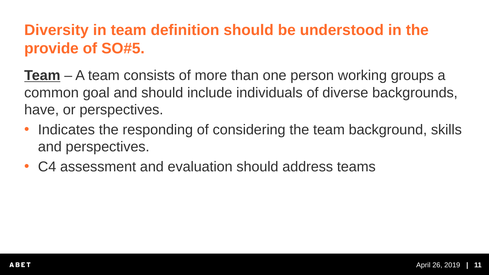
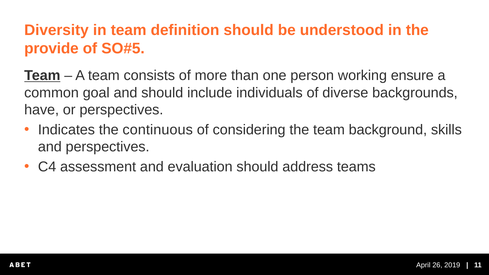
groups: groups -> ensure (412, 76)
responding: responding -> continuous (158, 130)
